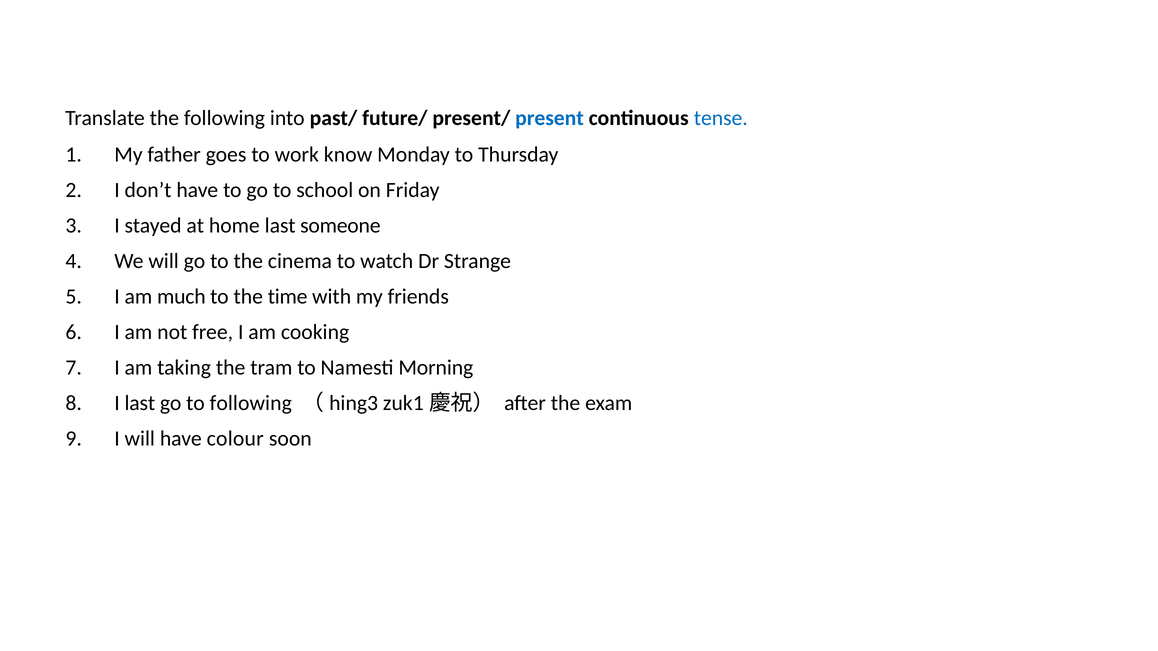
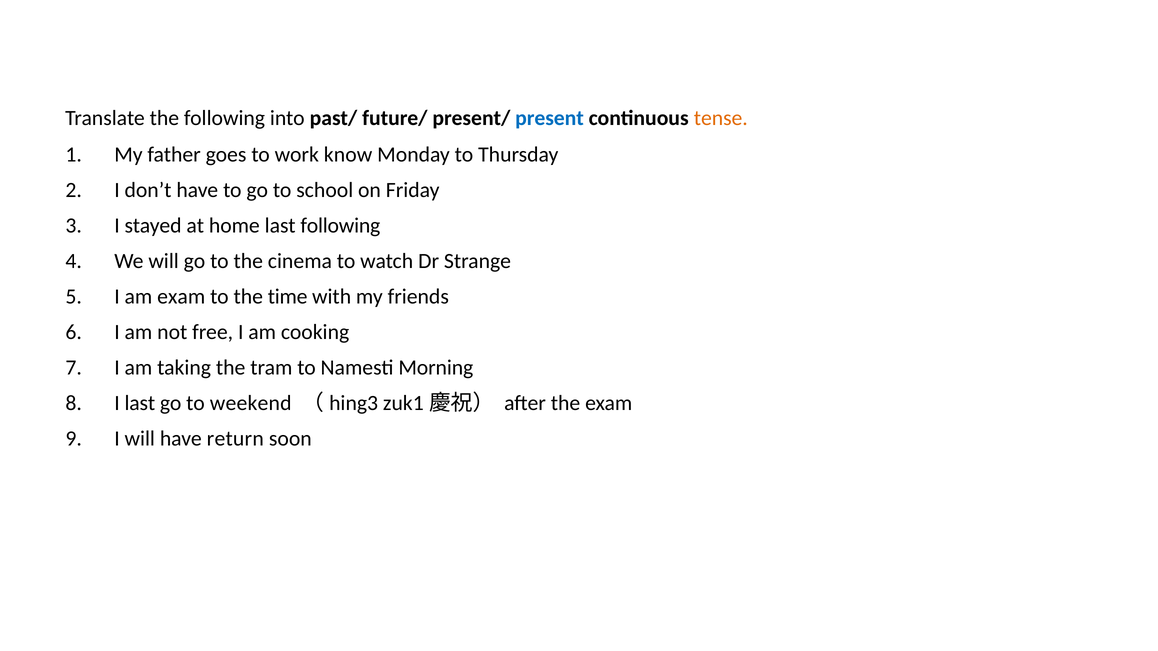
tense colour: blue -> orange (721, 118)
last someone: someone -> following (340, 225)
am much: much -> exam (181, 297)
to following: following -> weekend (251, 403)
colour: colour -> return (235, 439)
